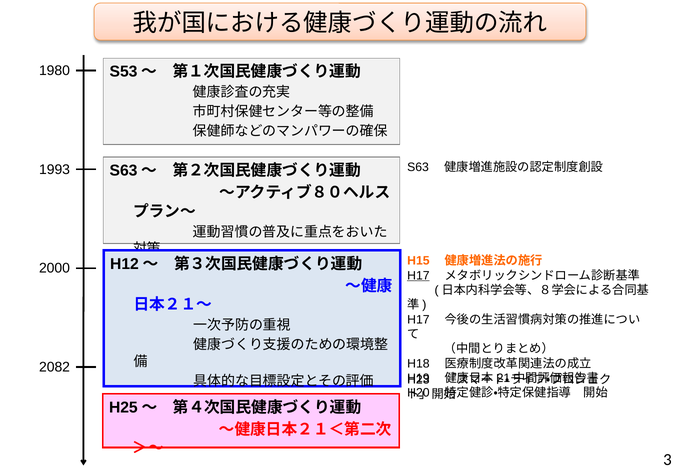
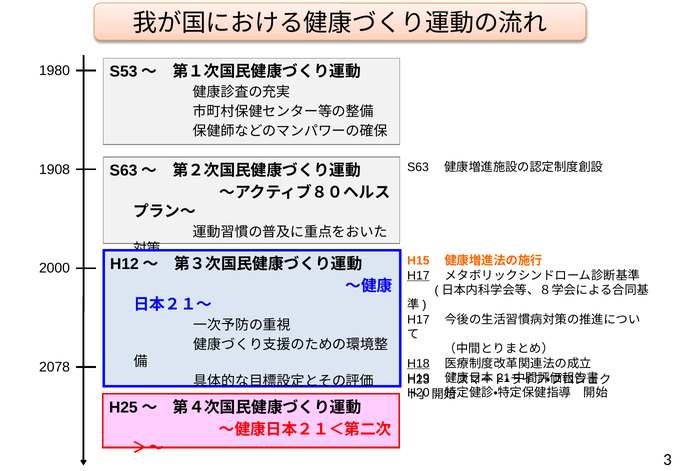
1993: 1993 -> 1908 (55, 169)
H18 underline: none -> present (418, 363)
2082: 2082 -> 2078 (55, 367)
